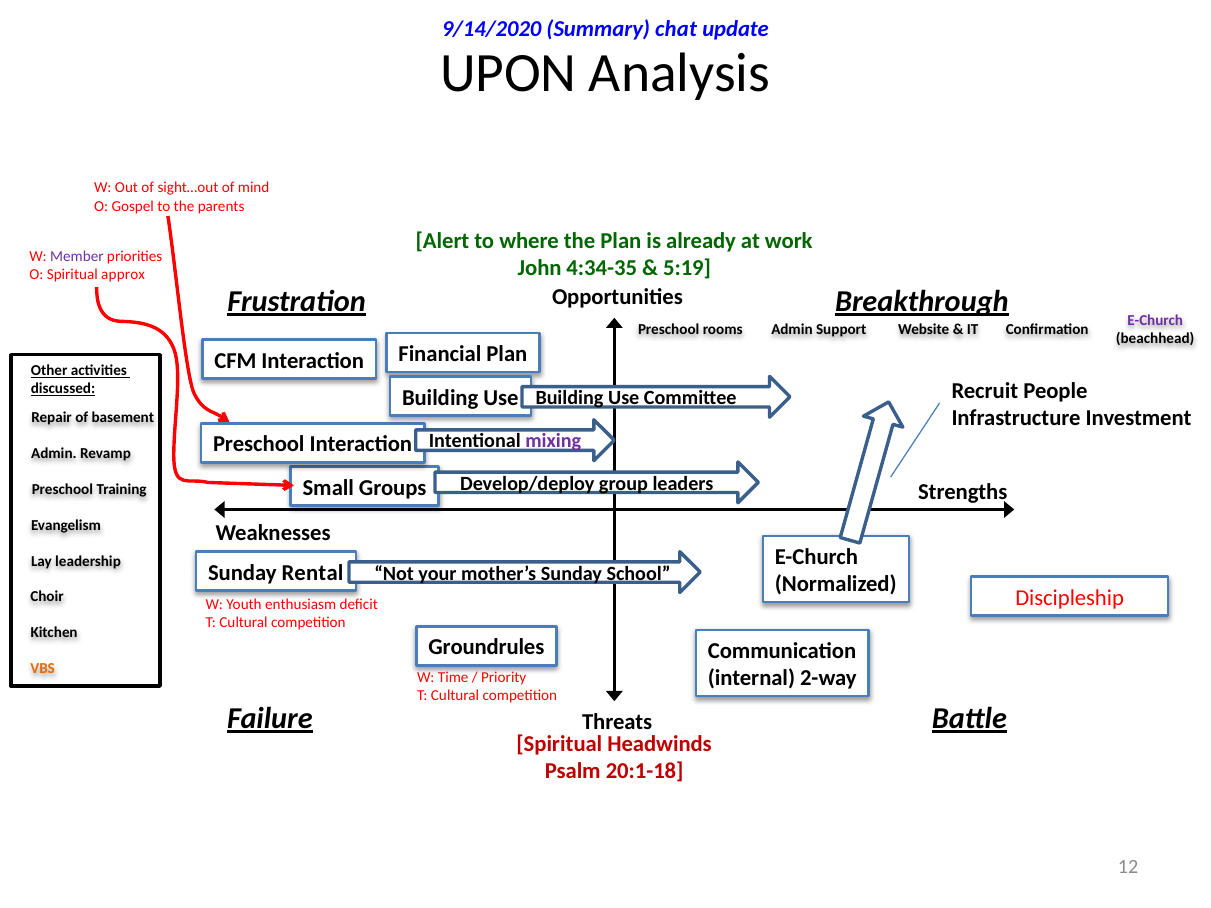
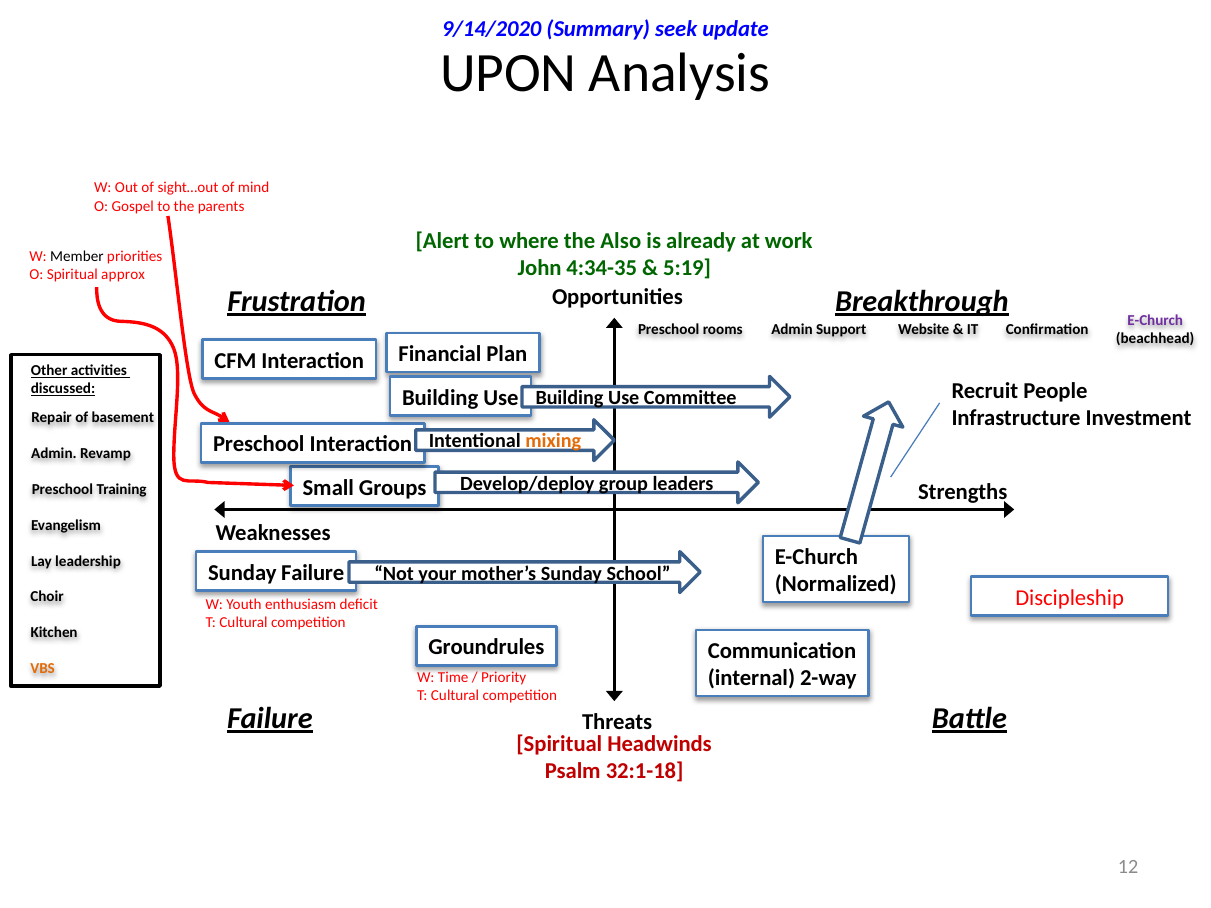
chat: chat -> seek (676, 29)
the Plan: Plan -> Also (621, 241)
Member colour: purple -> black (77, 257)
mixing colour: purple -> orange (553, 441)
Sunday Rental: Rental -> Failure (313, 573)
20:1-18: 20:1-18 -> 32:1-18 (645, 771)
